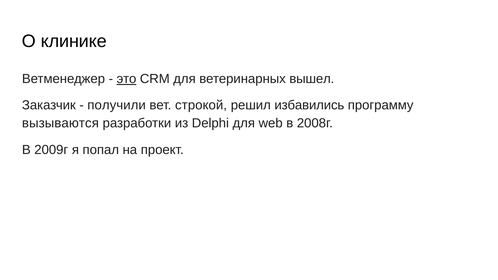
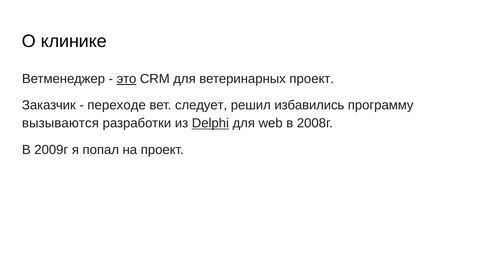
ветеринарных вышел: вышел -> проект (312, 79)
получили: получили -> переходе (117, 105)
строкой: строкой -> следует (201, 105)
Delphi underline: none -> present (210, 123)
